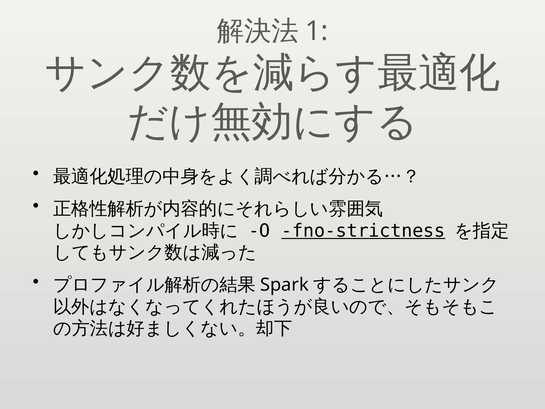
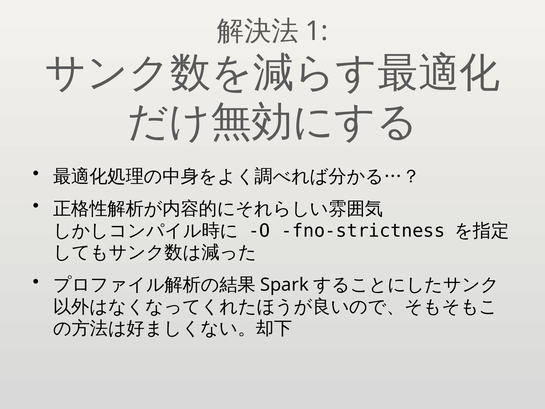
fno-strictness underline: present -> none (363, 231)
